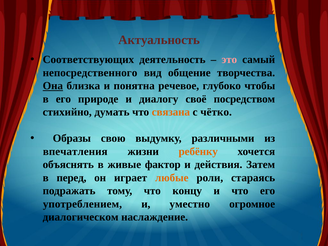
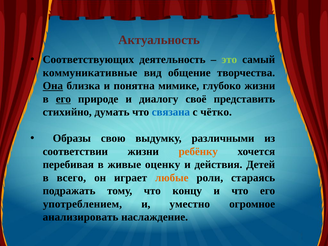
это colour: pink -> light green (229, 60)
непосредственного: непосредственного -> коммуникативные (90, 73)
речевое: речевое -> мимике (179, 86)
глубоко чтобы: чтобы -> жизни (260, 86)
его underline: none -> present (63, 99)
посредством: посредством -> представить (244, 99)
связана colour: orange -> blue (171, 112)
впечатления: впечатления -> соответствии (75, 151)
объяснять: объяснять -> перебивая (68, 165)
фактор: фактор -> оценку (163, 165)
Затем: Затем -> Детей (261, 165)
перед: перед -> всего (71, 178)
диалогическом: диалогическом -> анализировать (81, 217)
